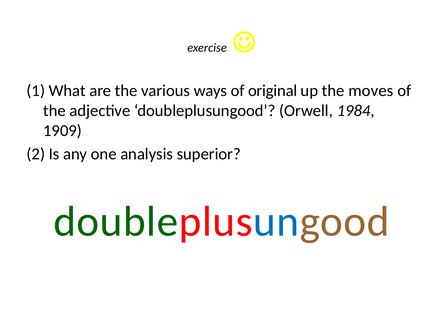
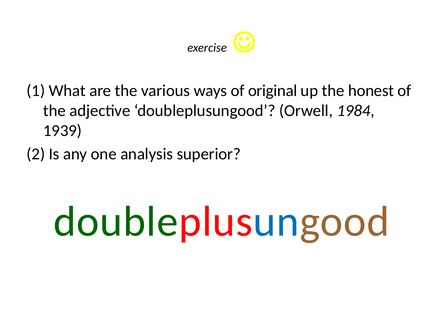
moves: moves -> honest (371, 91)
1909: 1909 -> 1939 (63, 131)
